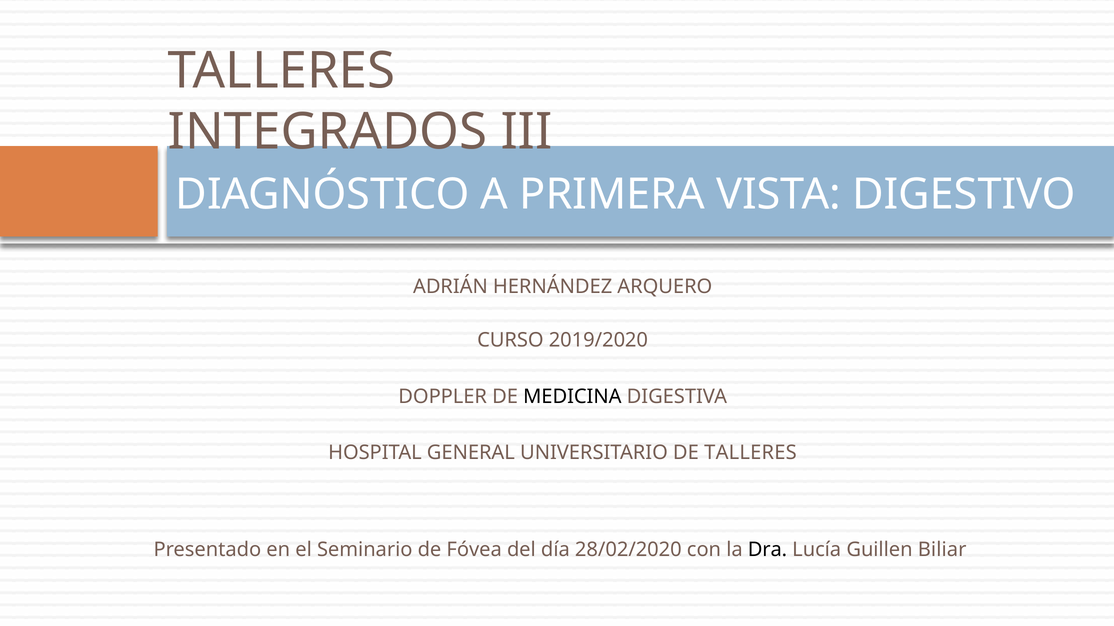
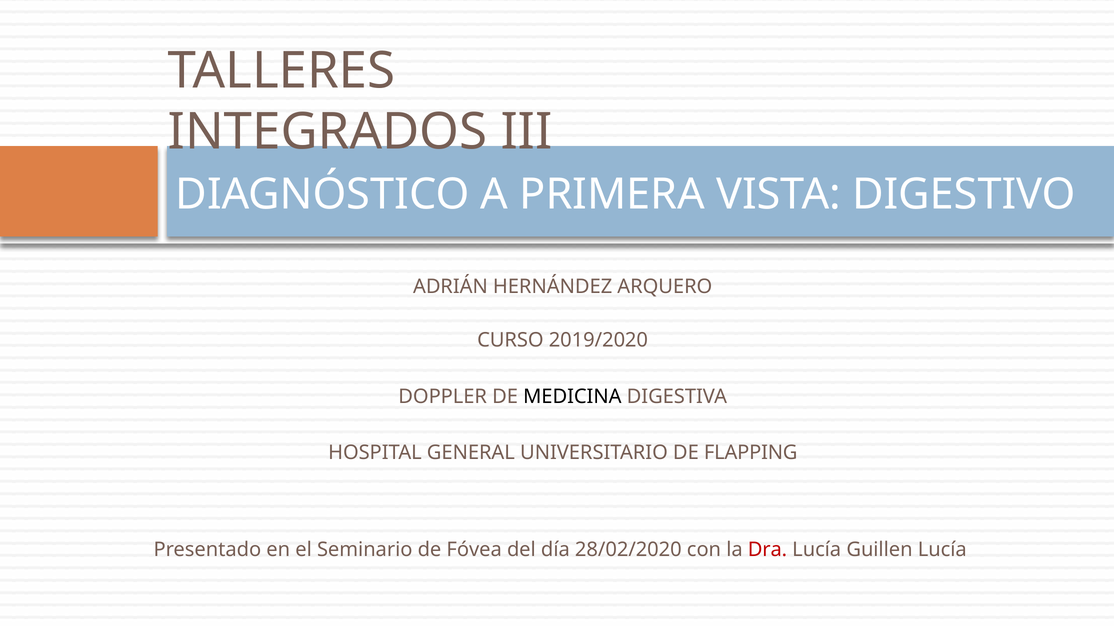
DE TALLERES: TALLERES -> FLAPPING (751, 453)
Dra colour: black -> red (767, 550)
Guillen Biliar: Biliar -> Lucía (942, 550)
